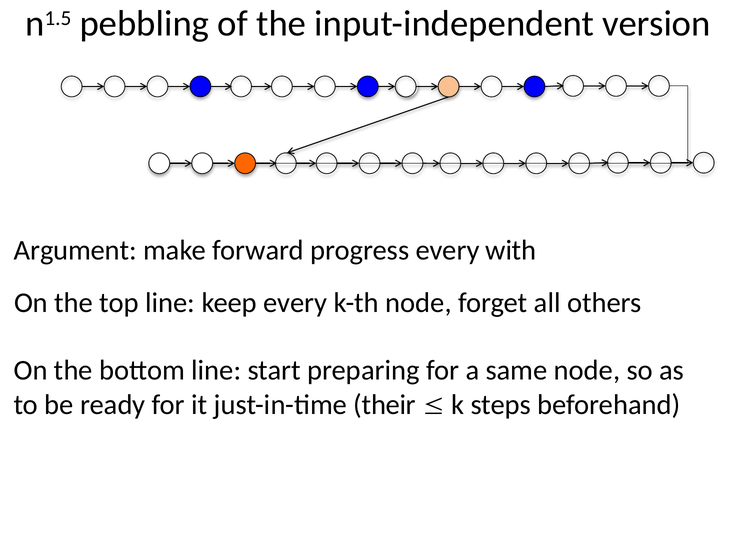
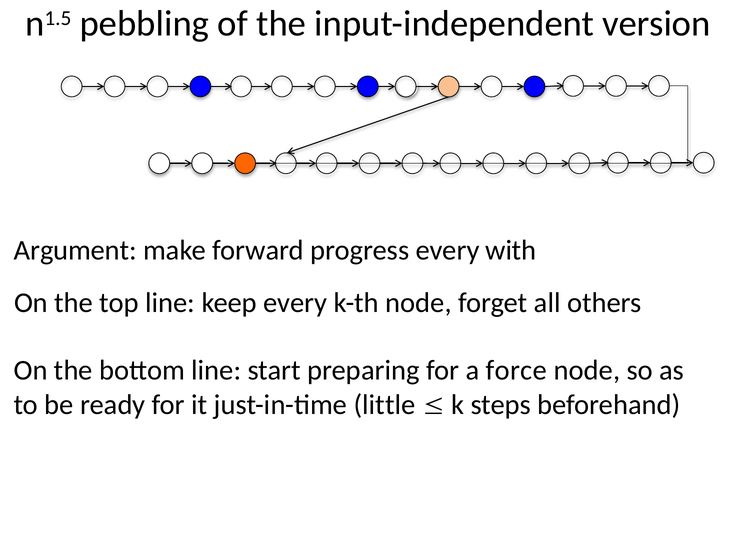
same: same -> force (516, 371)
their: their -> little (385, 405)
